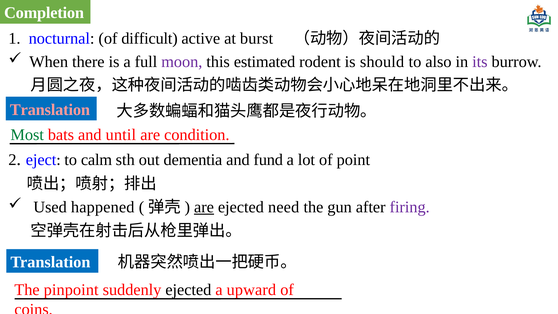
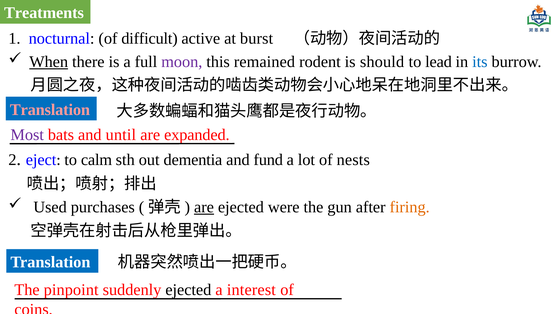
Completion: Completion -> Treatments (44, 13)
When underline: none -> present (49, 62)
estimated: estimated -> remained (264, 62)
also: also -> lead (439, 62)
its colour: purple -> blue (480, 62)
Most colour: green -> purple (27, 135)
condition: condition -> expanded (197, 135)
point: point -> nests (353, 160)
happened: happened -> purchases (103, 207)
need: need -> were (284, 207)
firing colour: purple -> orange (410, 207)
upward: upward -> interest (251, 290)
